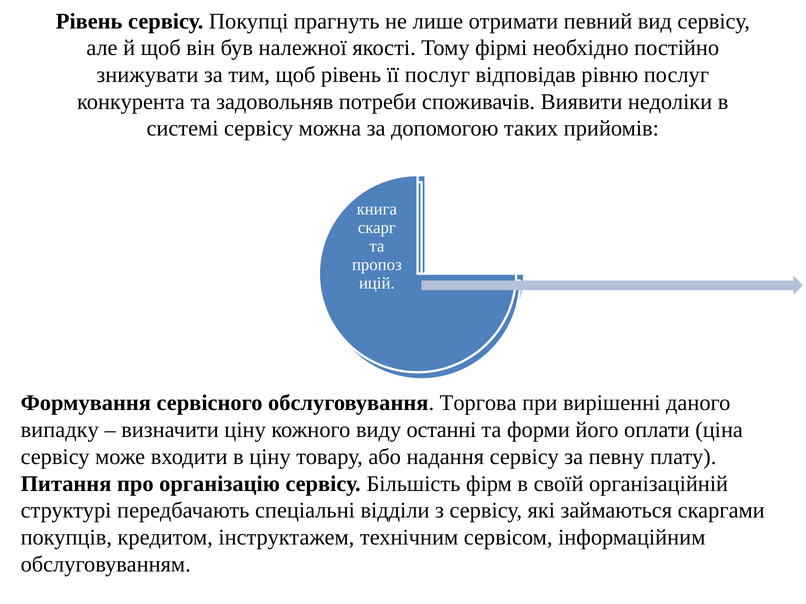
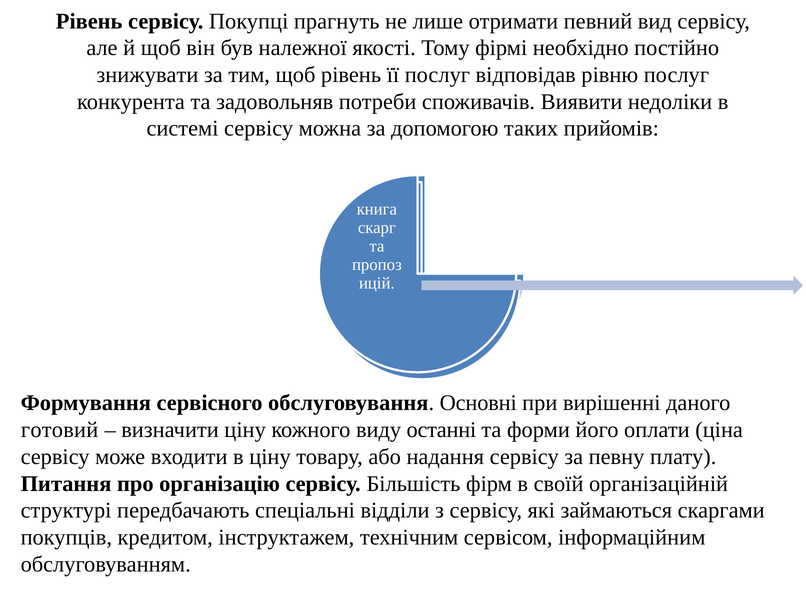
Торгова: Торгова -> Основні (478, 403)
випадку: випадку -> готовий (60, 430)
